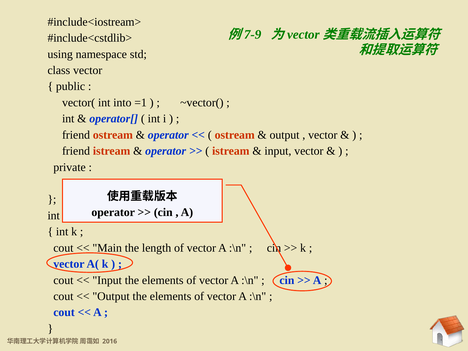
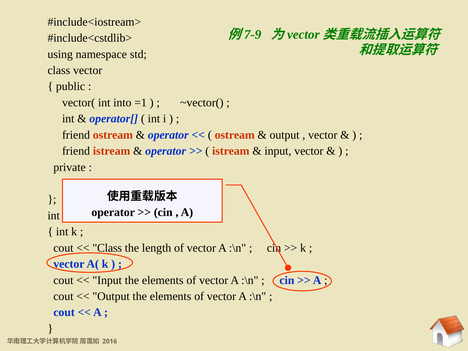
Main: Main -> Class (107, 248)
